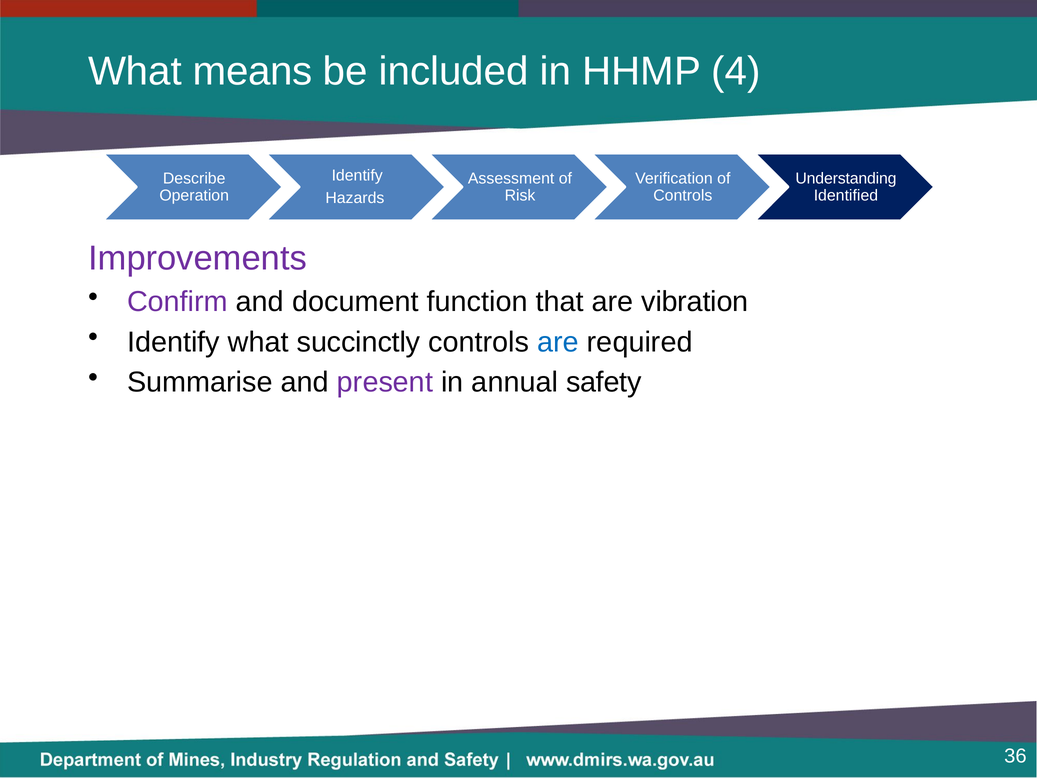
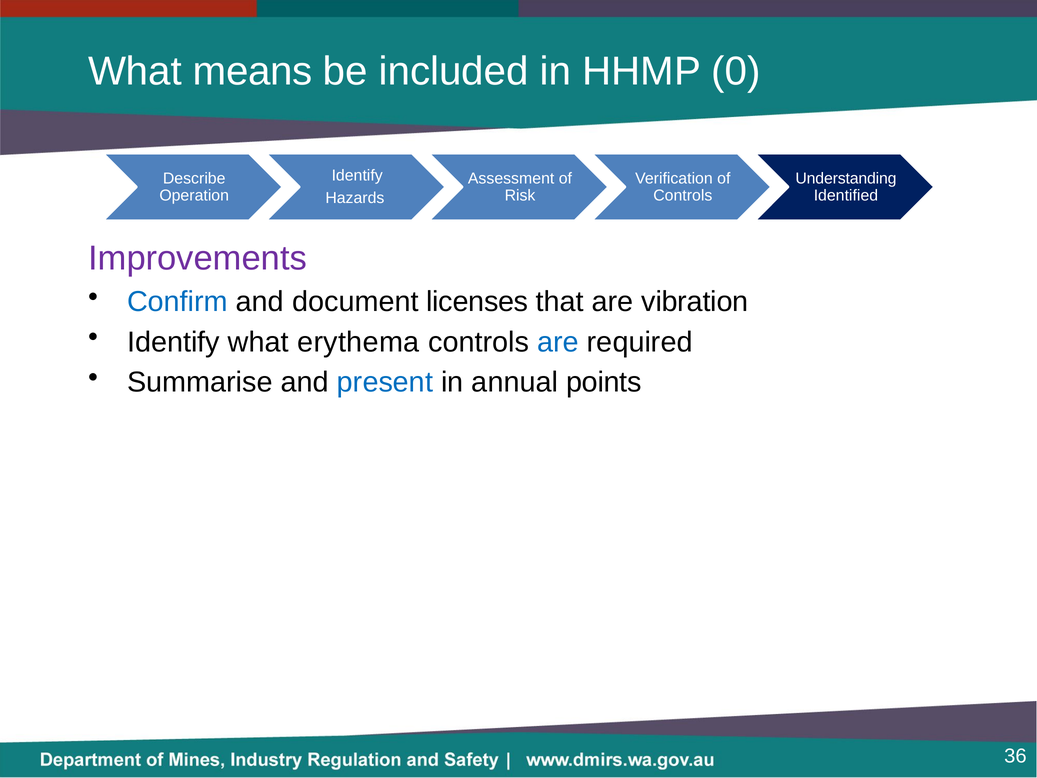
4: 4 -> 0 (736, 71)
Confirm colour: purple -> blue (177, 302)
function: function -> licenses (477, 302)
succinctly: succinctly -> erythema (358, 342)
present colour: purple -> blue (385, 382)
safety: safety -> points (604, 382)
